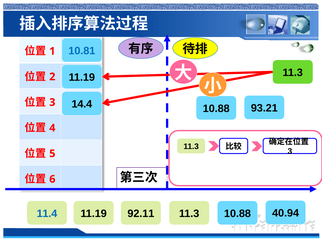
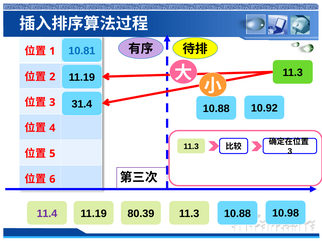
14.4: 14.4 -> 31.4 (82, 104)
93.21: 93.21 -> 10.92 (264, 108)
11.4 colour: blue -> purple (47, 214)
92.11: 92.11 -> 80.39 (141, 214)
40.94: 40.94 -> 10.98 (286, 214)
